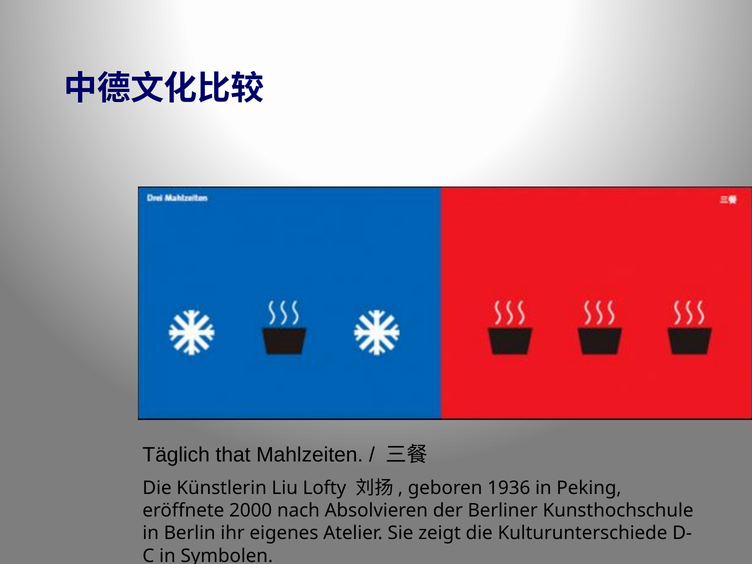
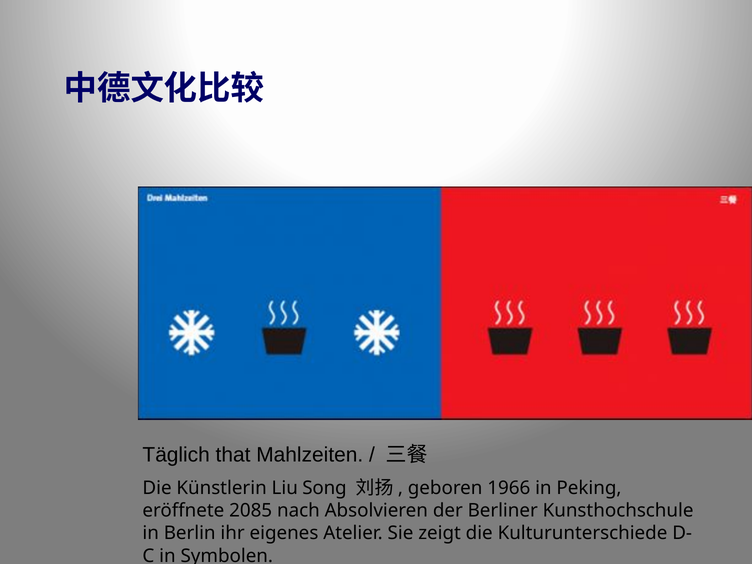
Lofty: Lofty -> Song (324, 488)
1936: 1936 -> 1966 (509, 488)
2000: 2000 -> 2085 (251, 511)
